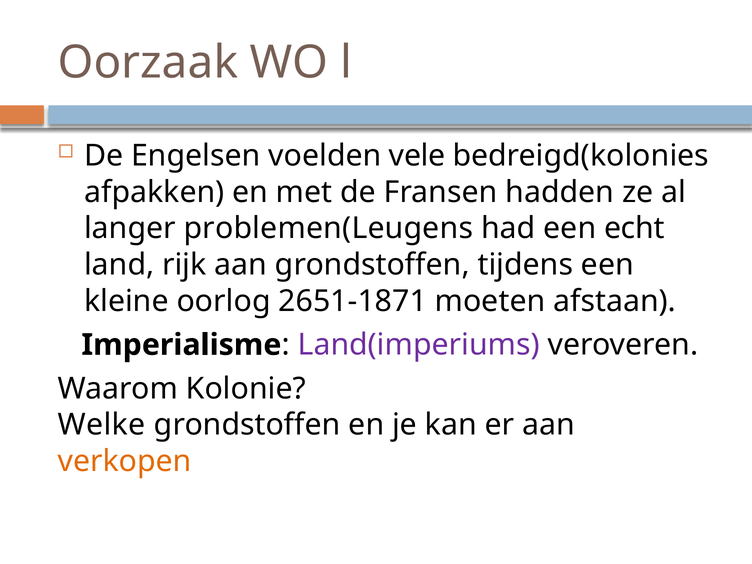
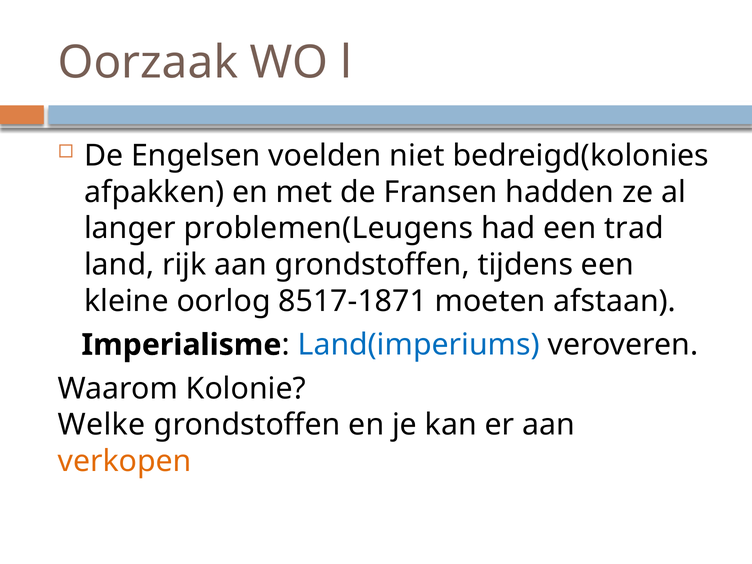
vele: vele -> niet (417, 156)
echt: echt -> trad (634, 228)
2651-1871: 2651-1871 -> 8517-1871 (353, 301)
Land(imperiums colour: purple -> blue (419, 345)
